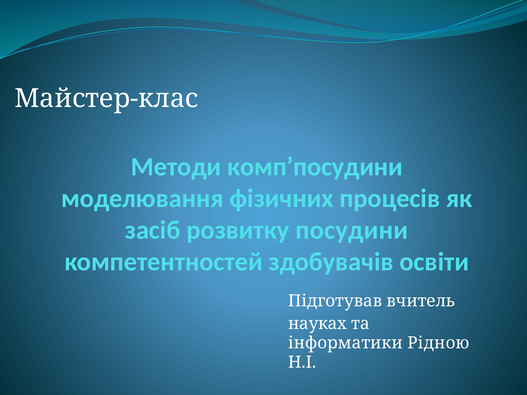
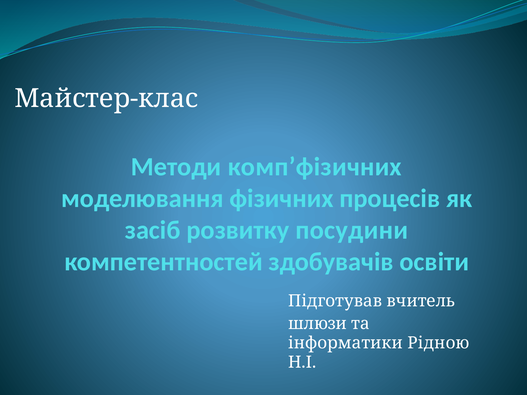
комп’посудини: комп’посудини -> комп’фізичних (315, 167)
науках: науках -> шлюзи (318, 324)
